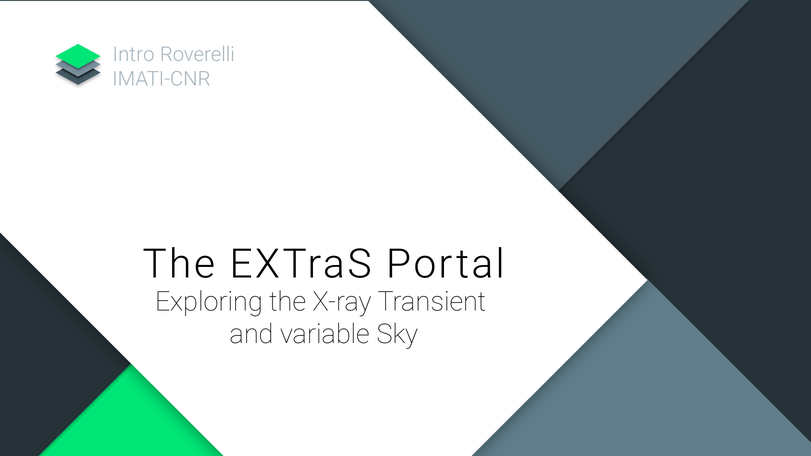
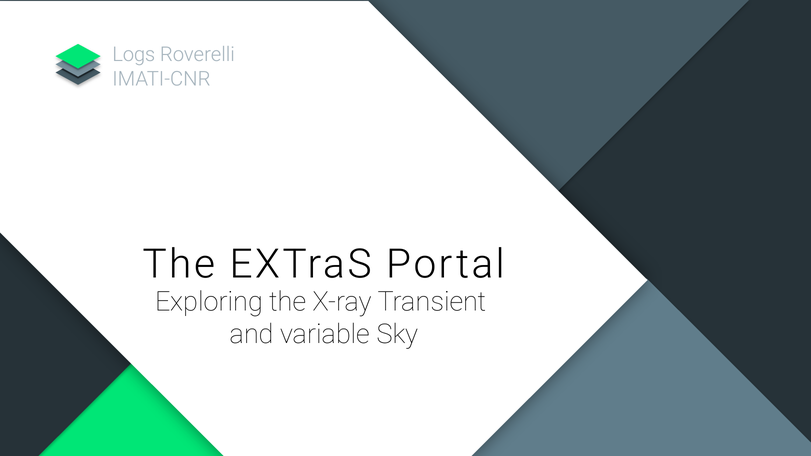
Intro: Intro -> Logs (134, 55)
